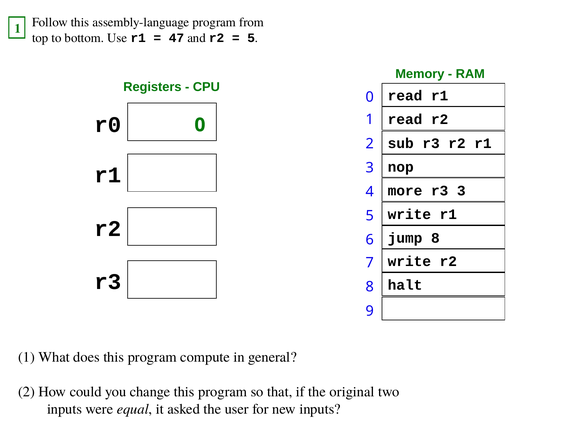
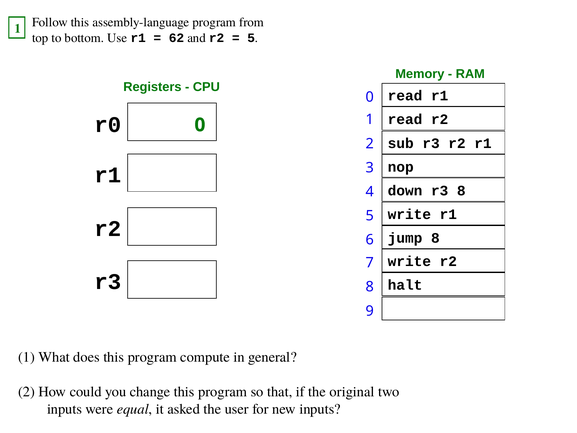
47: 47 -> 62 (176, 38)
more: more -> down (405, 191)
r3 3: 3 -> 8 (461, 191)
